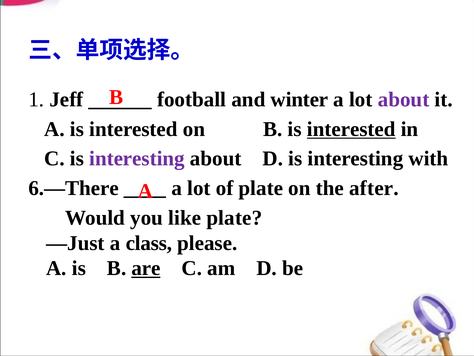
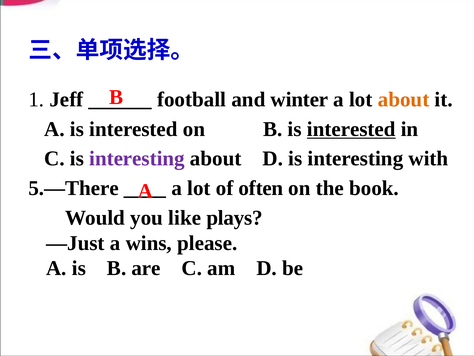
about colour: purple -> orange (404, 99)
6.—There: 6.—There -> 5.—There (74, 188)
of plate: plate -> often (261, 188)
after: after -> book (374, 188)
like plate: plate -> plays (235, 217)
class: class -> wins (149, 243)
are underline: present -> none (146, 268)
